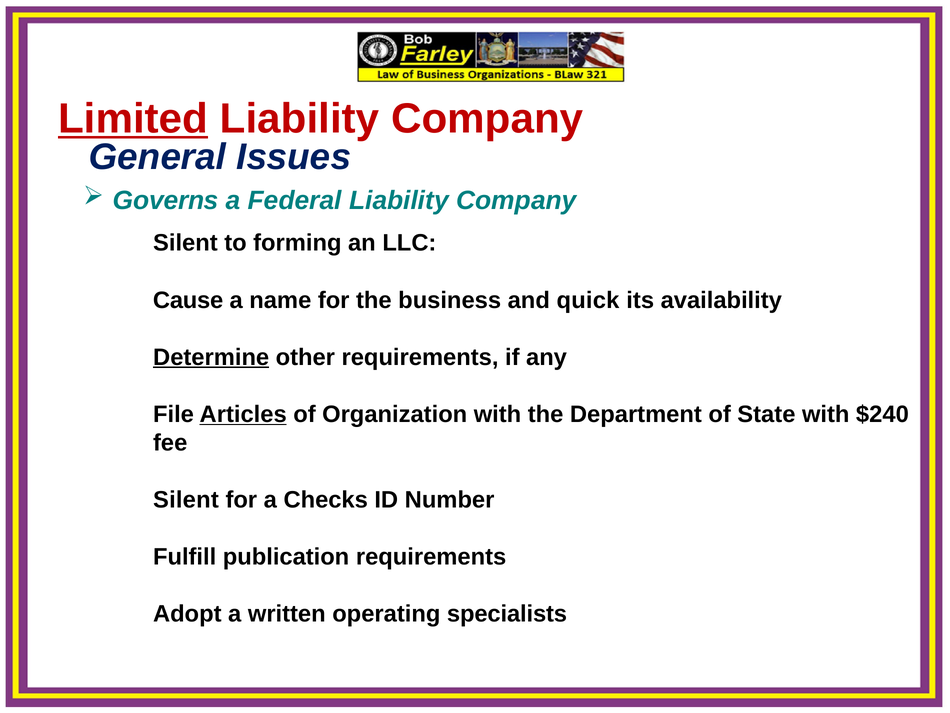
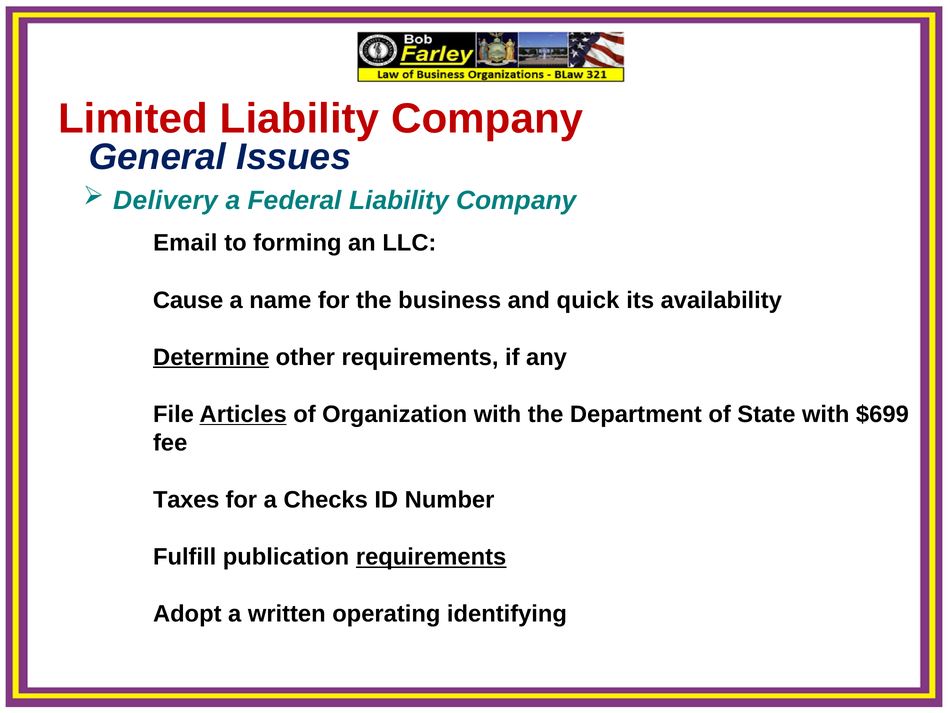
Limited underline: present -> none (133, 119)
Governs: Governs -> Delivery (166, 201)
Silent: Silent -> Email (185, 243)
$240: $240 -> $699 (882, 414)
Silent: Silent -> Taxes (186, 499)
requirements underline: none -> present (431, 556)
specialists: specialists -> identifying (507, 613)
